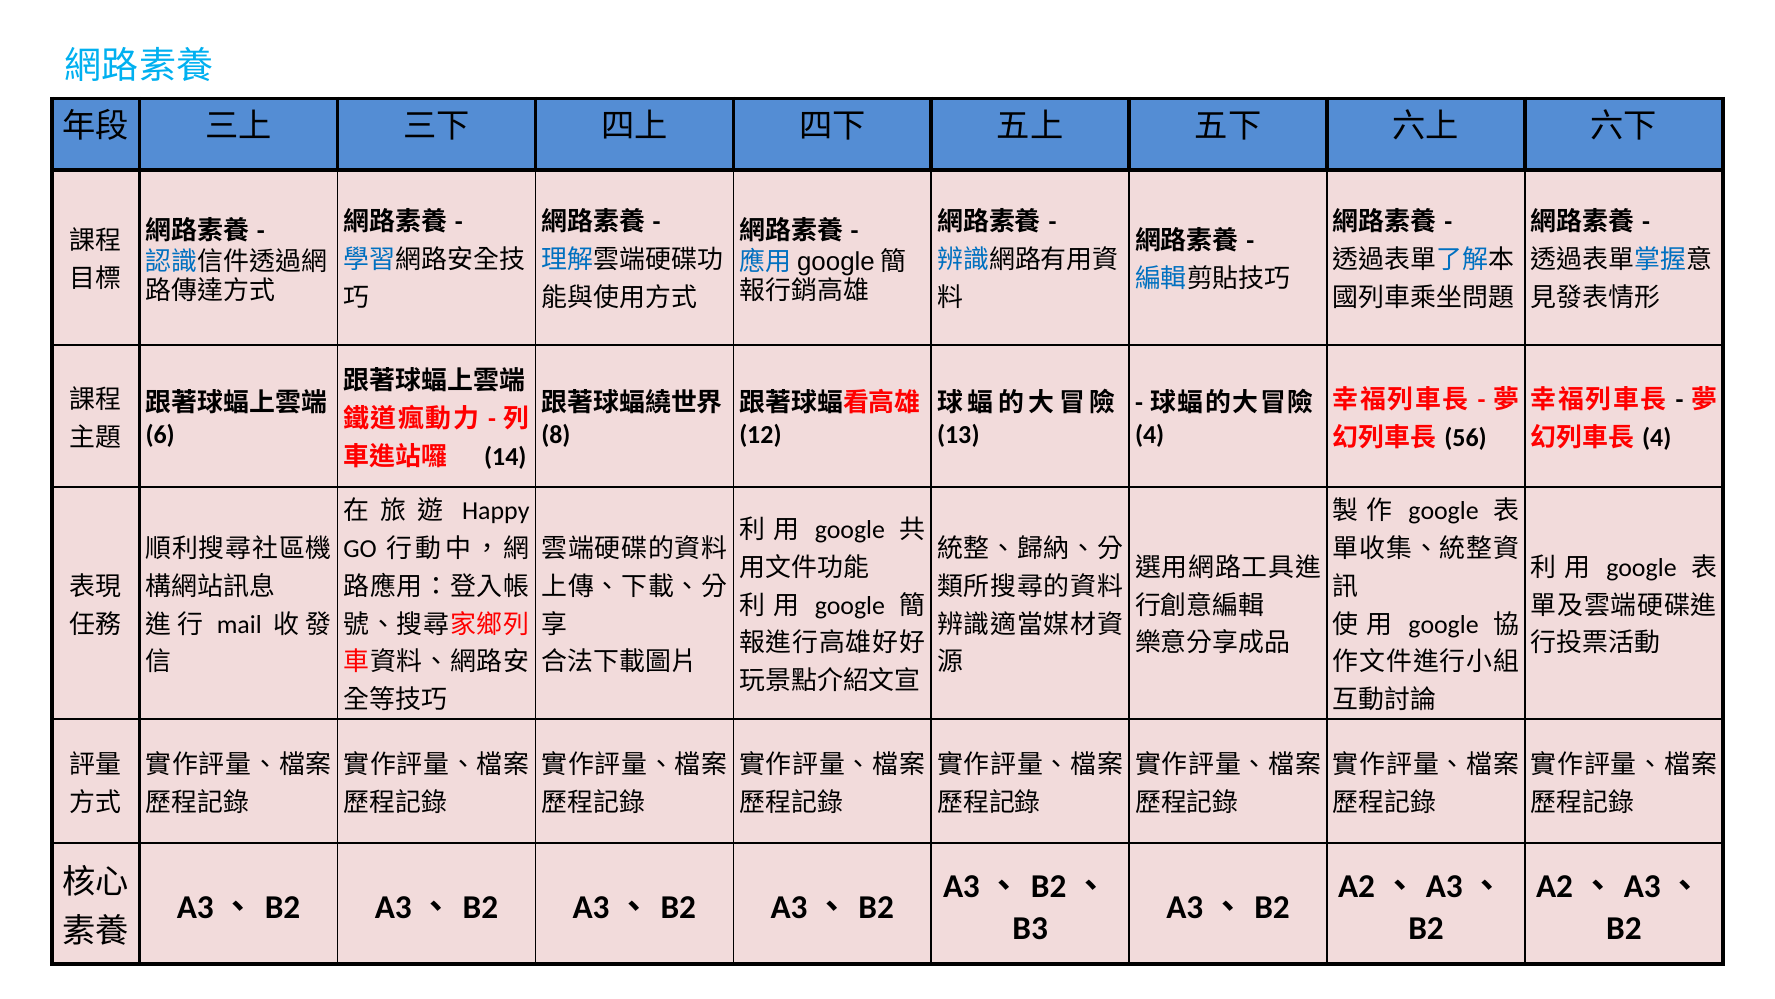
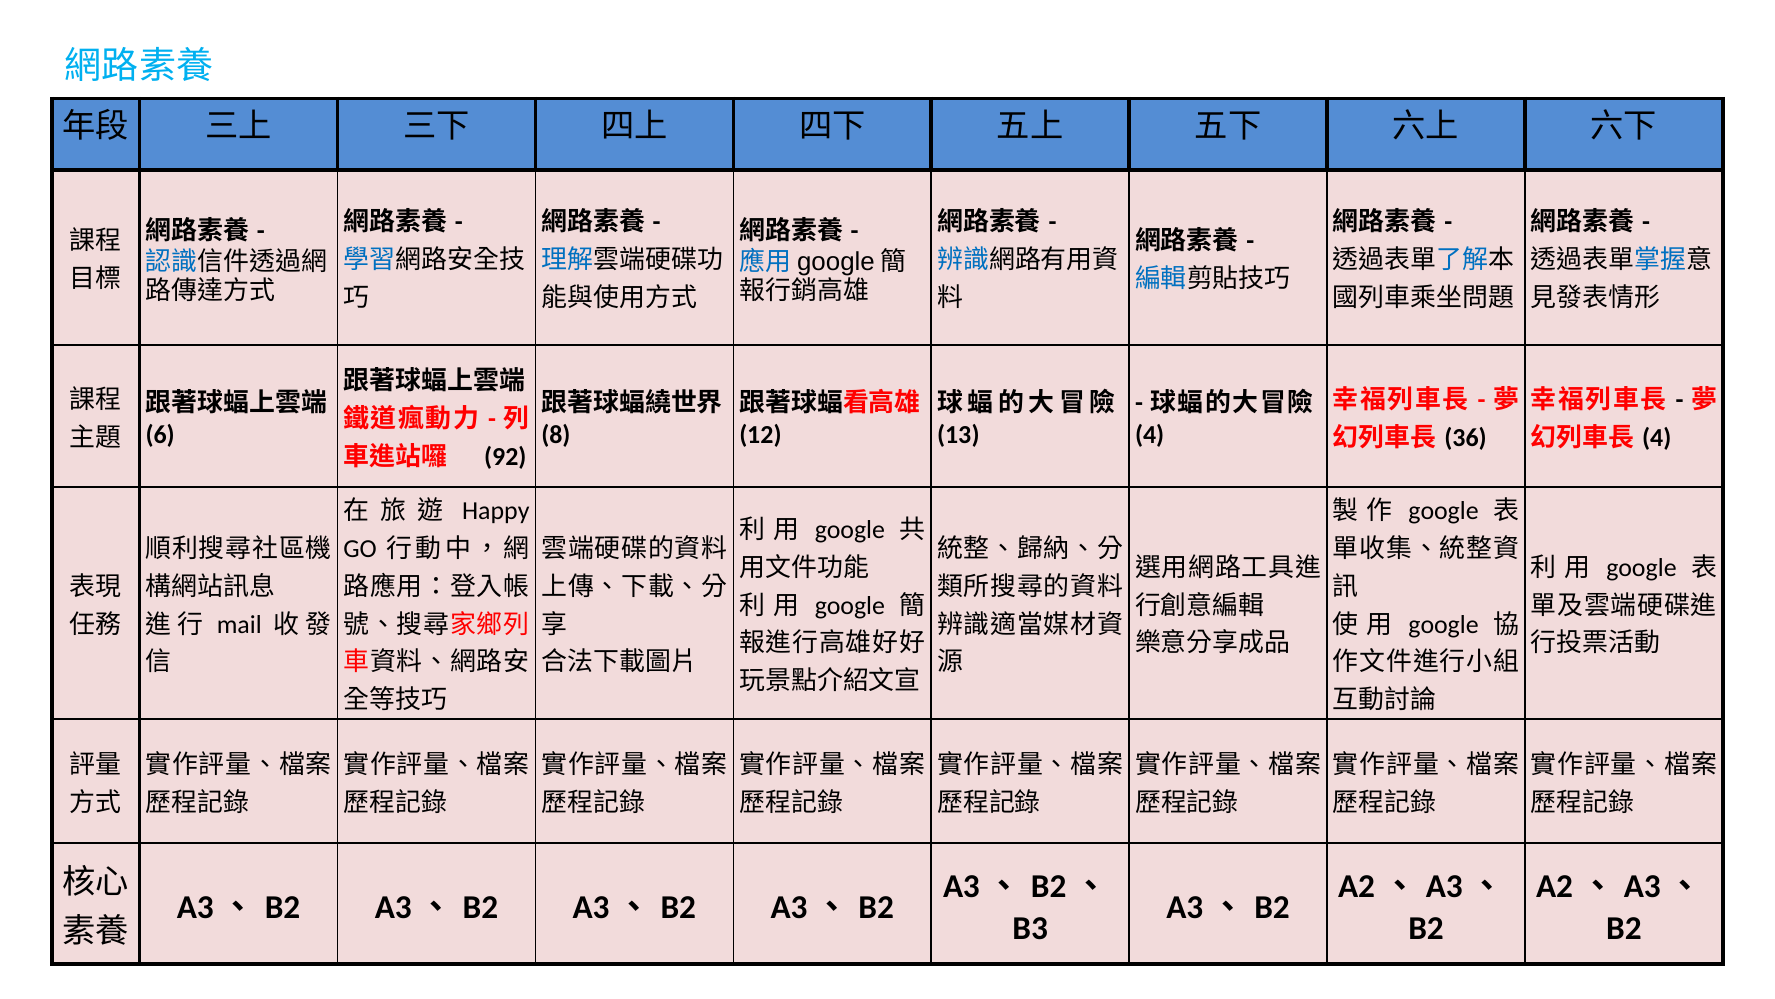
56: 56 -> 36 (1466, 437)
14: 14 -> 92 (505, 456)
